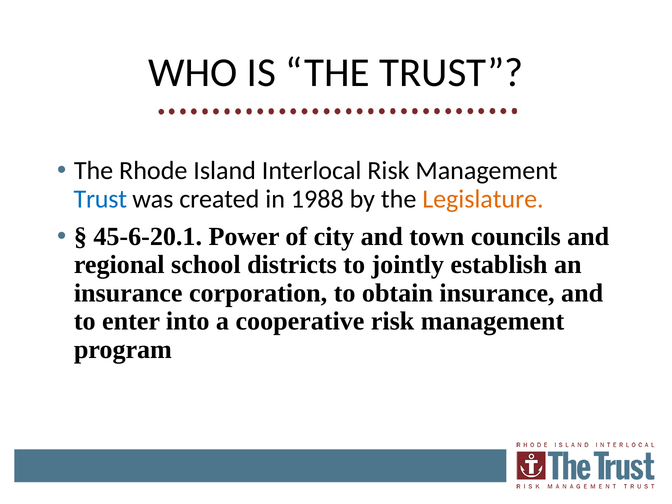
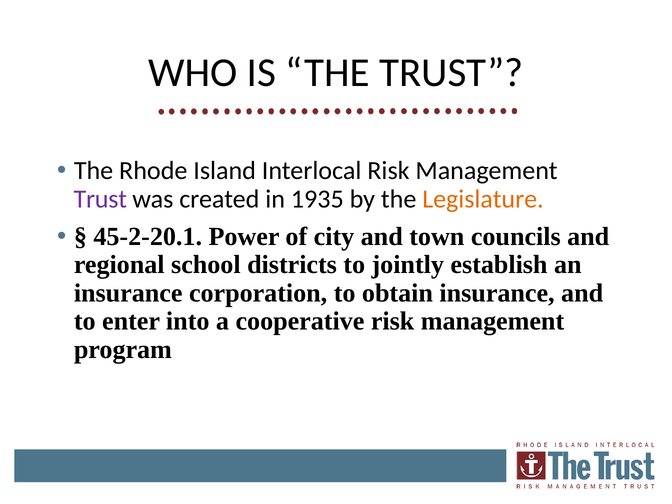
Trust colour: blue -> purple (100, 199)
1988: 1988 -> 1935 (317, 199)
45-6-20.1: 45-6-20.1 -> 45-2-20.1 (148, 237)
